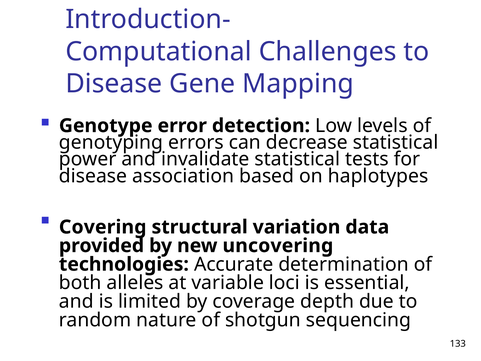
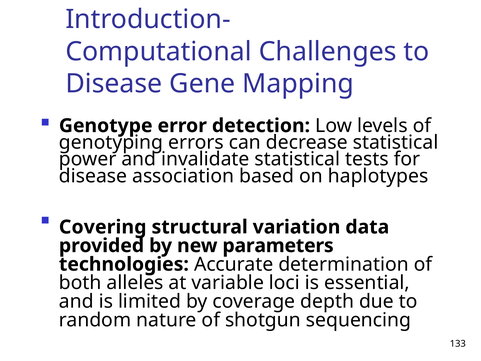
uncovering: uncovering -> parameters (278, 246)
